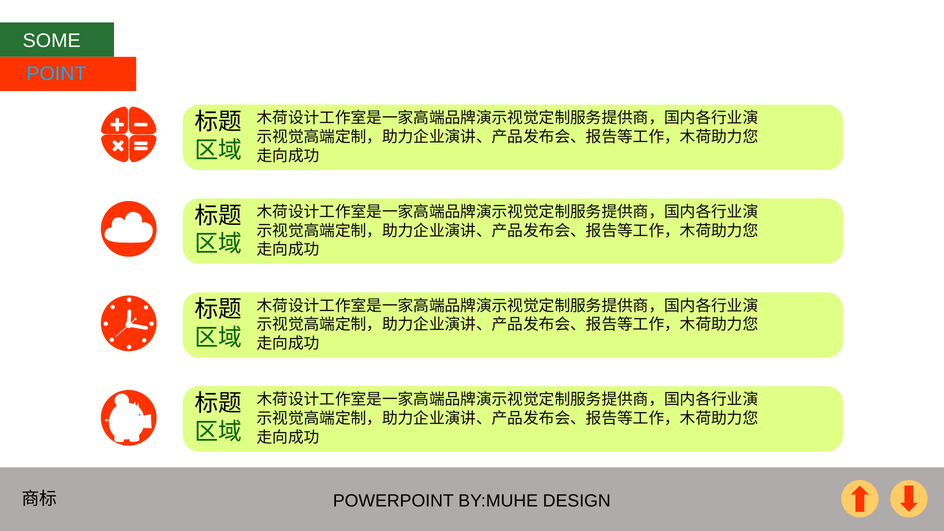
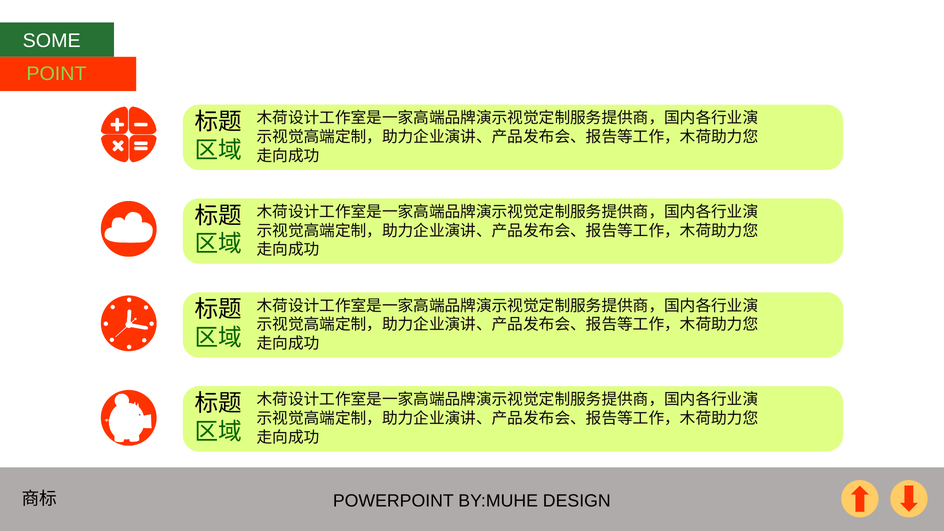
POINT colour: light blue -> light green (56, 74)
